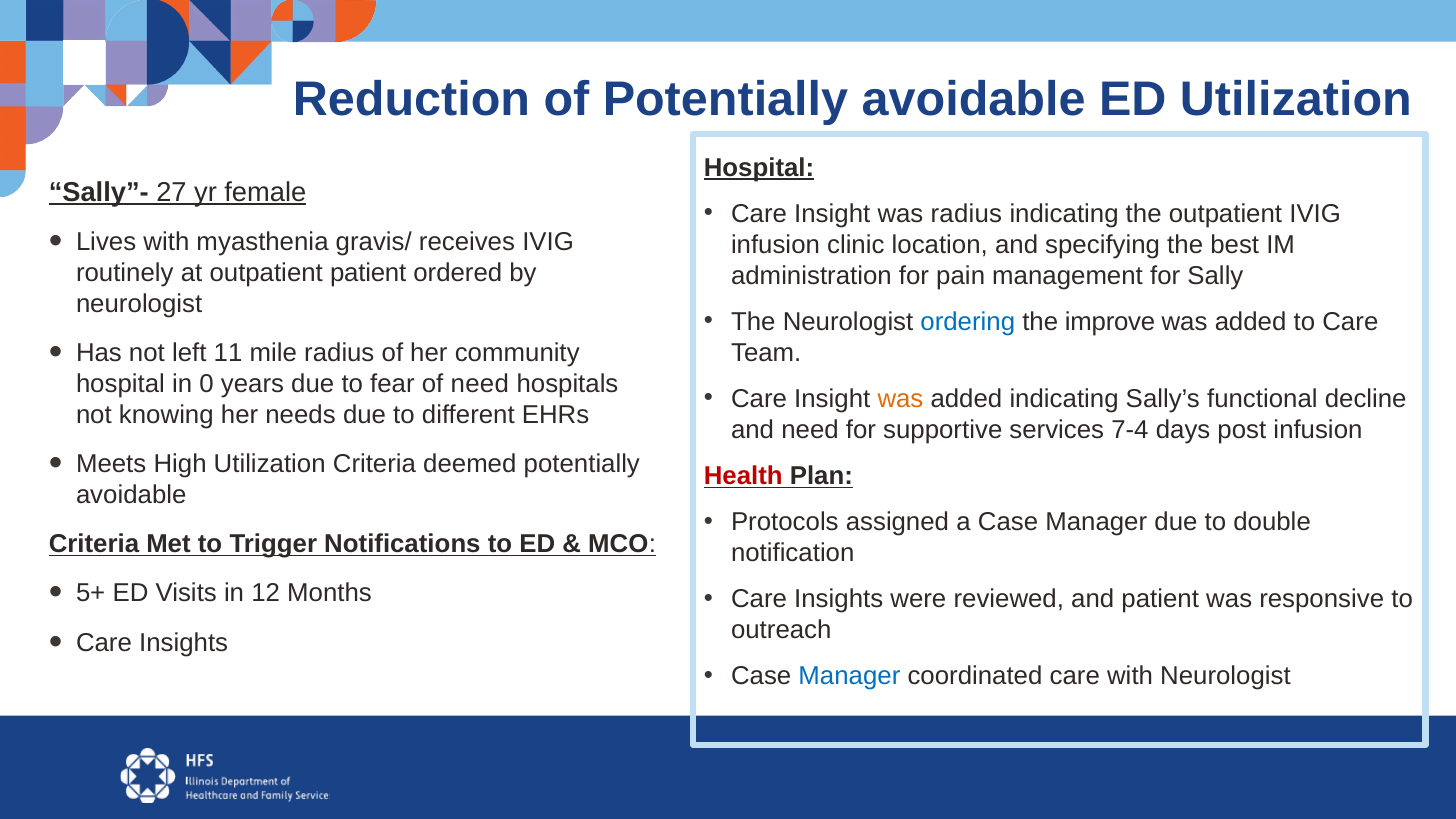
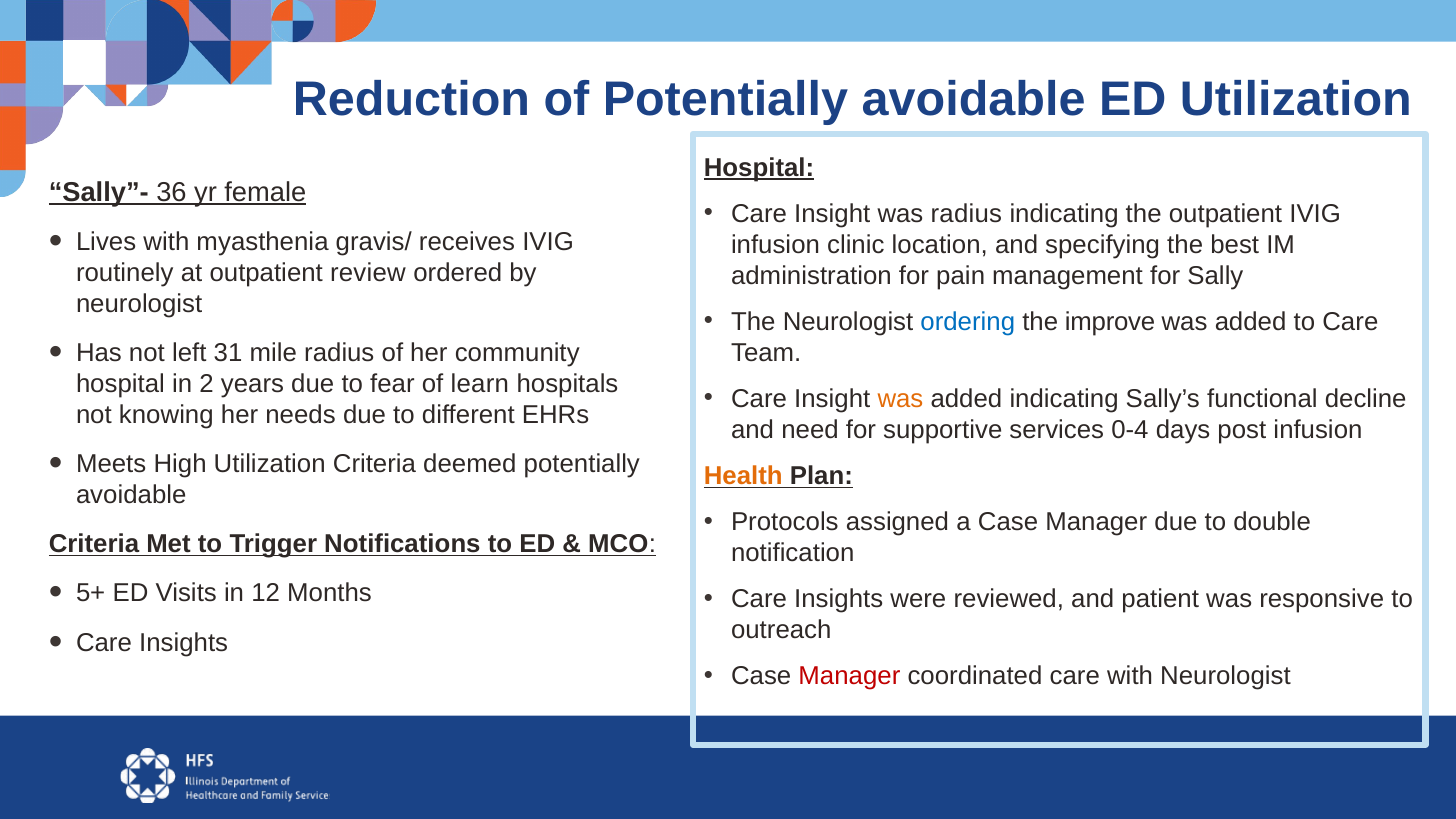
27: 27 -> 36 (171, 192)
outpatient patient: patient -> review (368, 273)
11: 11 -> 31 (228, 353)
0: 0 -> 2 (206, 384)
of need: need -> learn (480, 384)
7-4: 7-4 -> 0-4 (1130, 430)
Health colour: red -> orange (743, 476)
Manager colour: blue -> red (849, 676)
